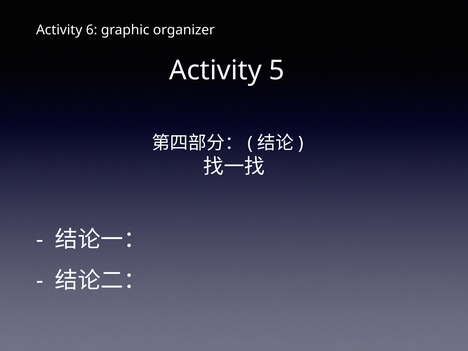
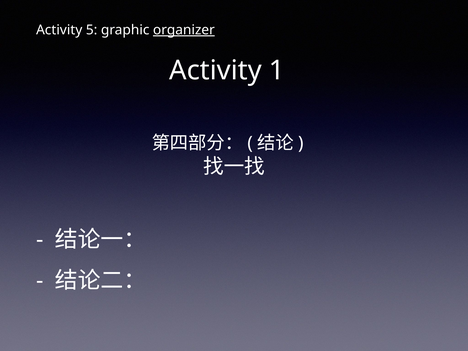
6: 6 -> 5 (92, 30)
organizer underline: none -> present (184, 30)
5: 5 -> 1 (277, 70)
